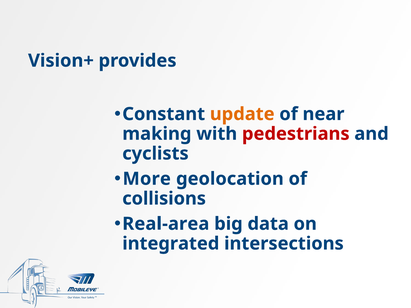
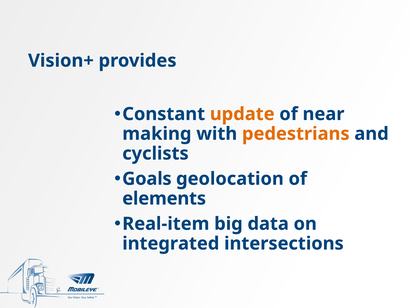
pedestrians colour: red -> orange (296, 134)
More: More -> Goals (147, 179)
collisions: collisions -> elements (164, 199)
Real-area: Real-area -> Real-item (166, 224)
